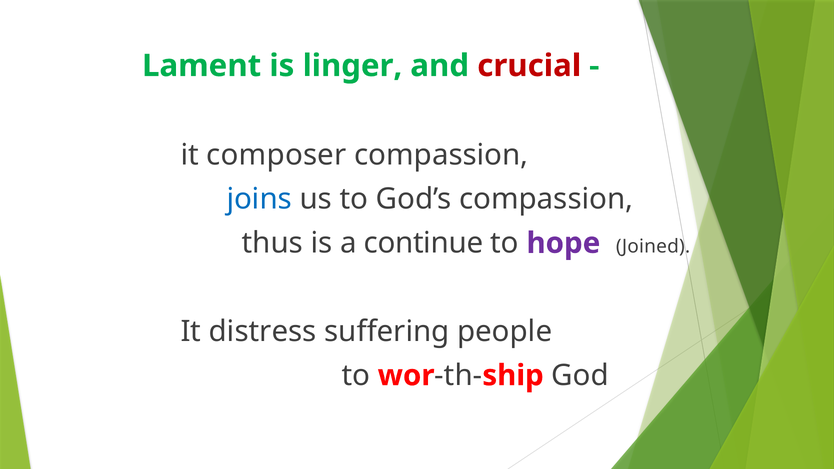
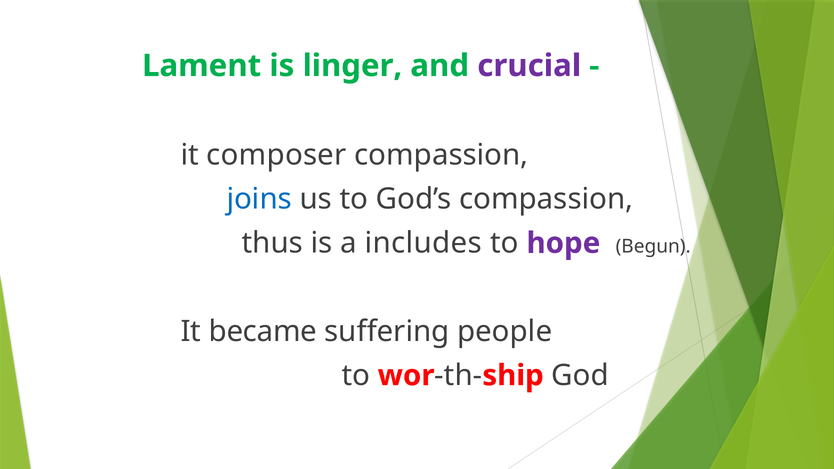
crucial colour: red -> purple (529, 66)
continue: continue -> includes (423, 243)
Joined: Joined -> Begun (653, 247)
distress: distress -> became (263, 331)
